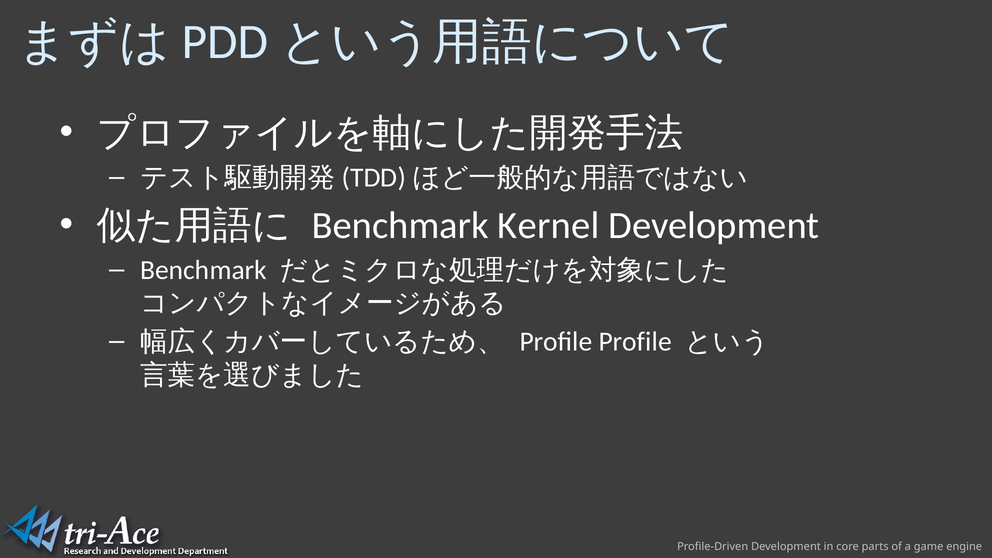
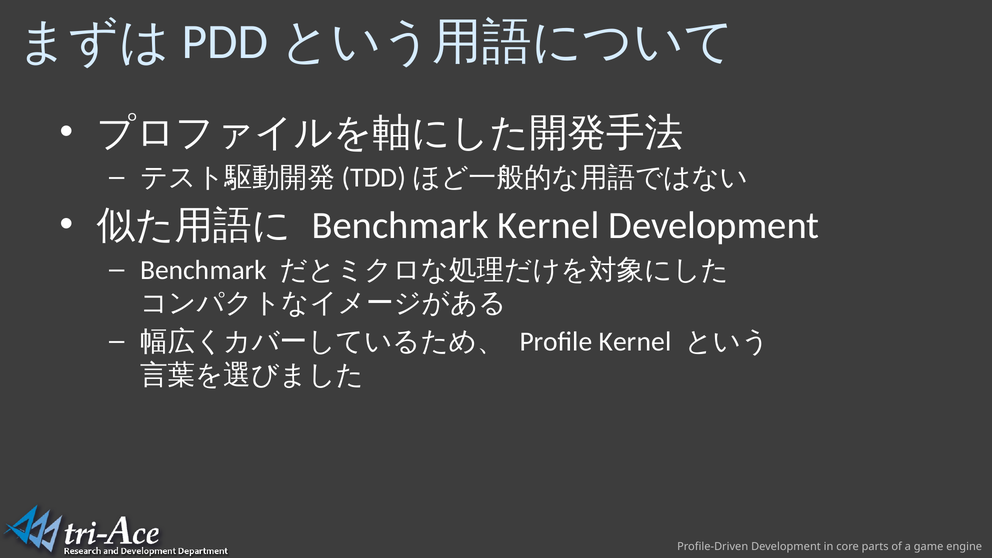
Profile Profile: Profile -> Kernel (635, 342)
